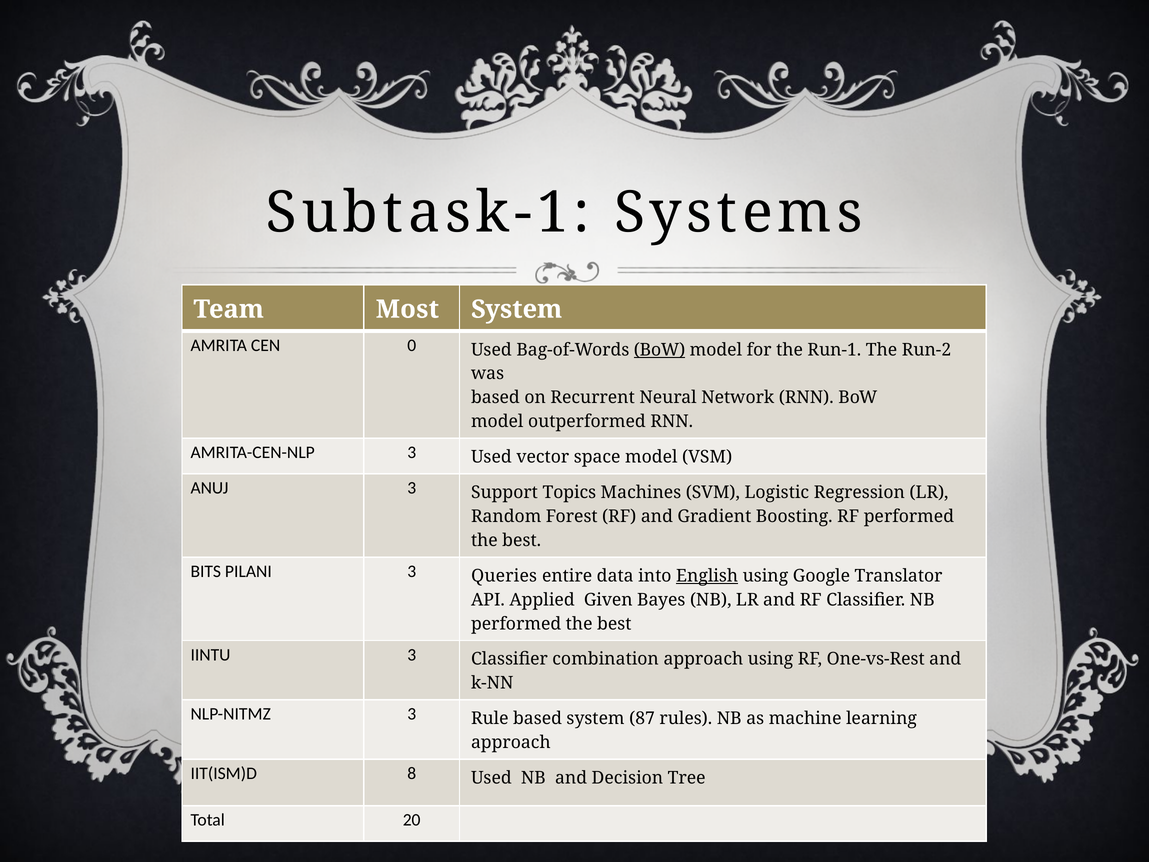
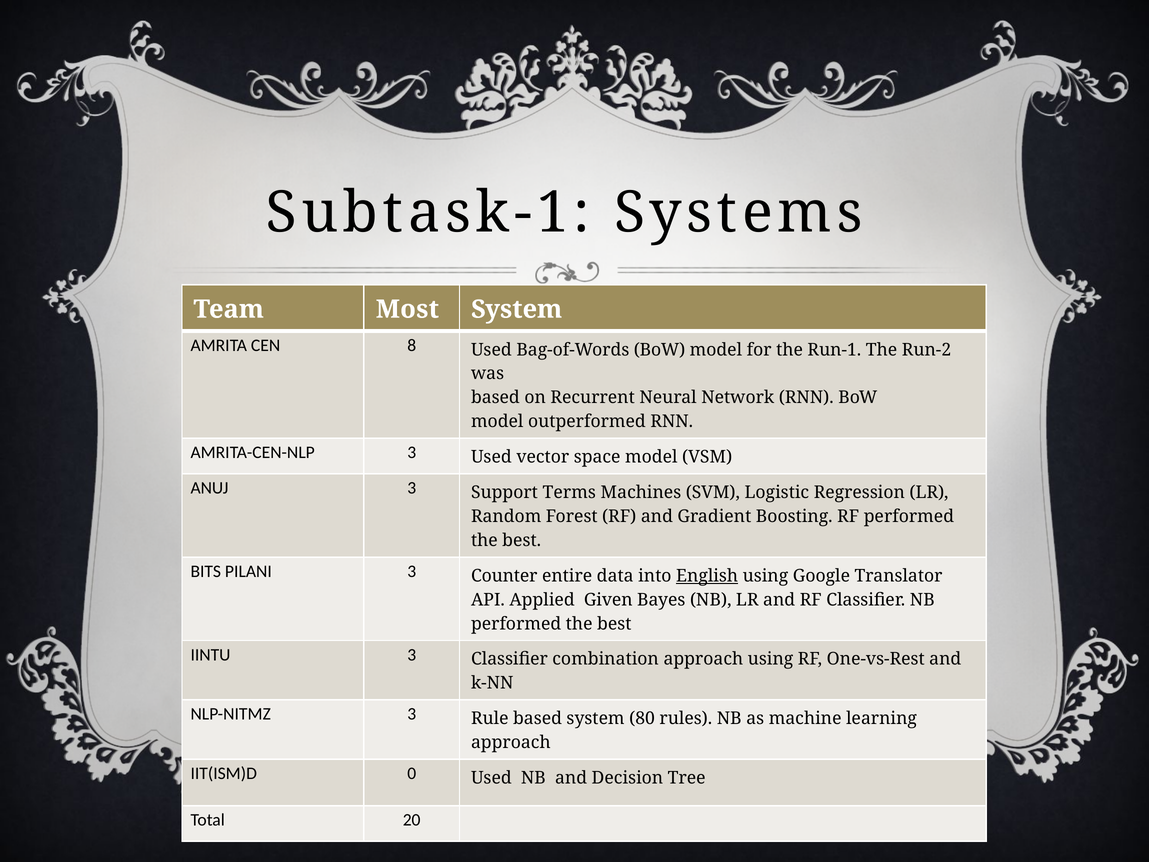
0: 0 -> 8 (412, 345)
BoW underline: present -> none (660, 350)
Topics: Topics -> Terms (569, 492)
Queries: Queries -> Counter (504, 576)
87: 87 -> 80 (642, 718)
8: 8 -> 0 (412, 773)
